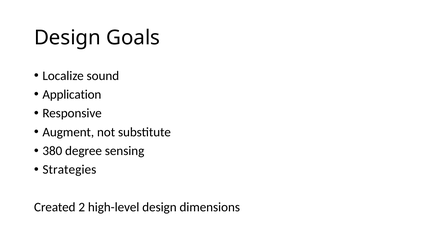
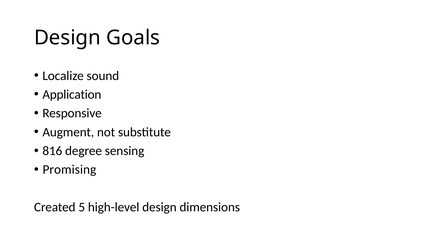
380: 380 -> 816 (52, 151)
Strategies: Strategies -> Promising (69, 169)
2: 2 -> 5 (82, 207)
